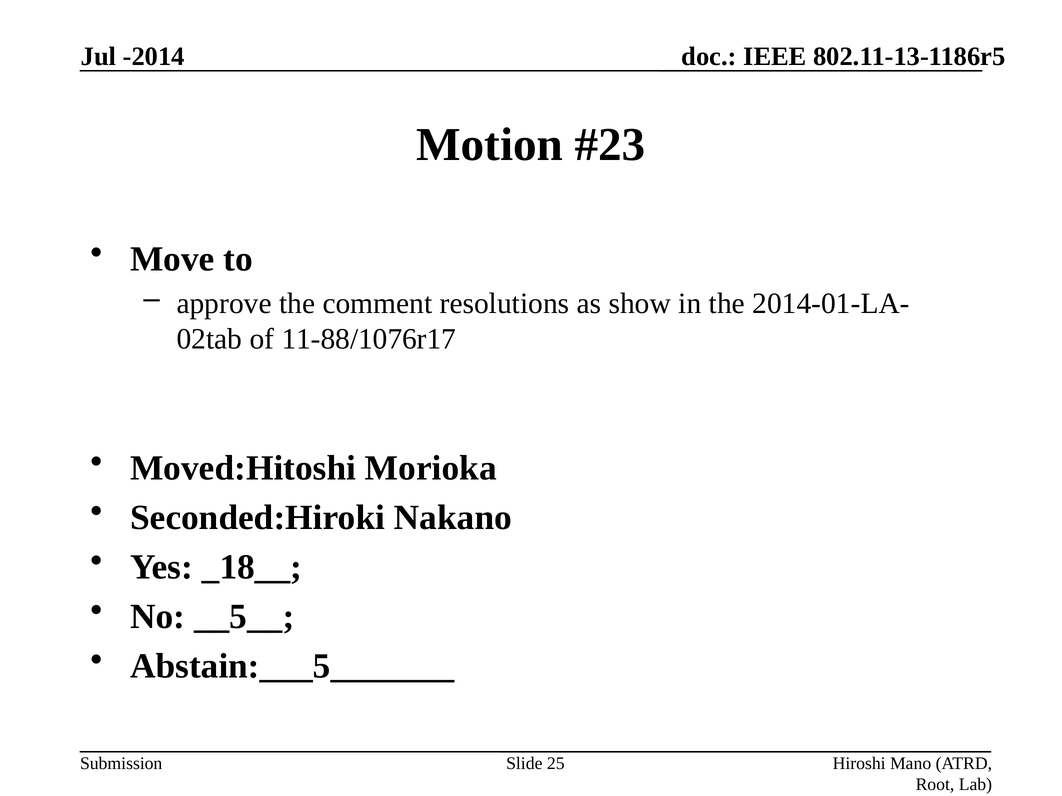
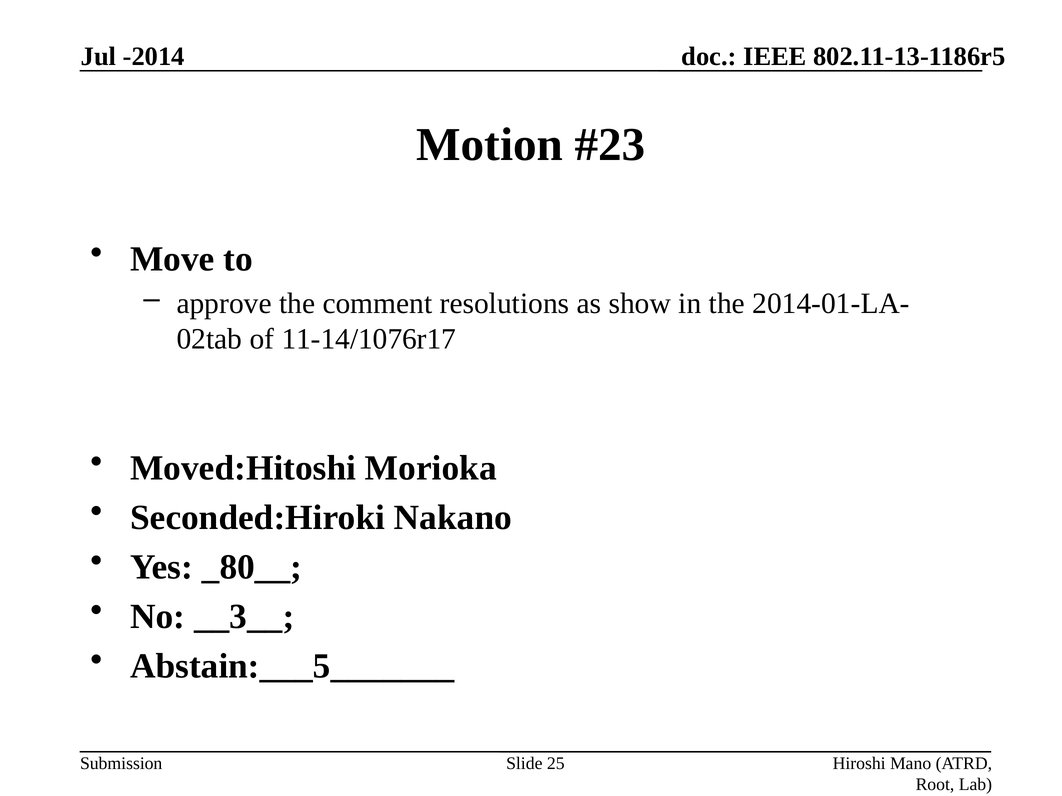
11-88/1076r17: 11-88/1076r17 -> 11-14/1076r17 (369, 339)
_18__: _18__ -> _80__ (252, 567)
__5__: __5__ -> __3__ (244, 617)
